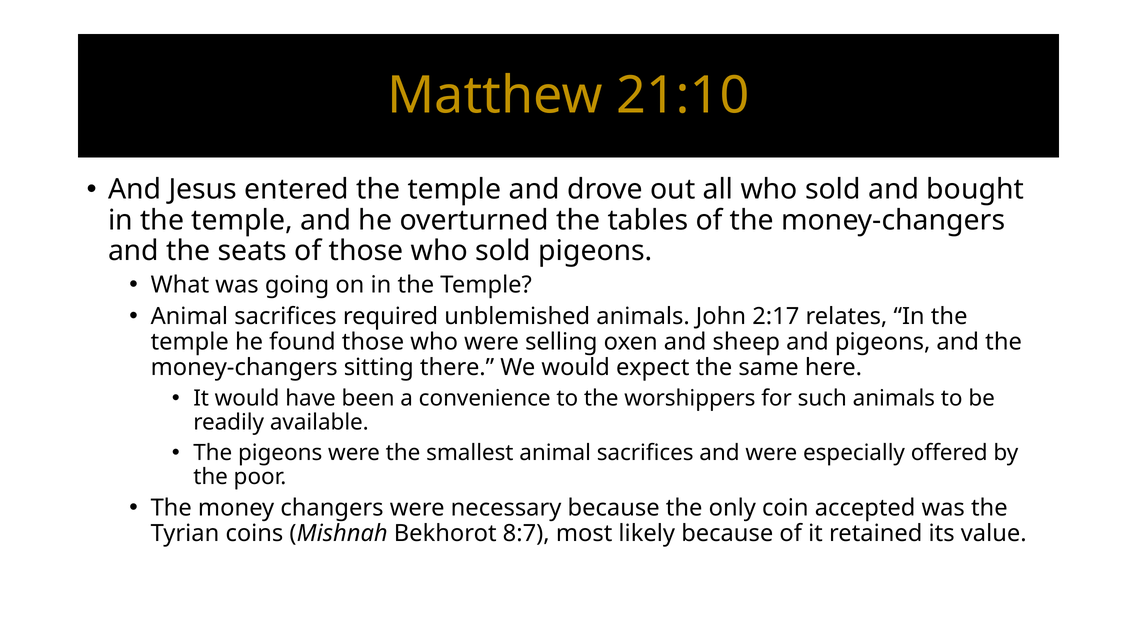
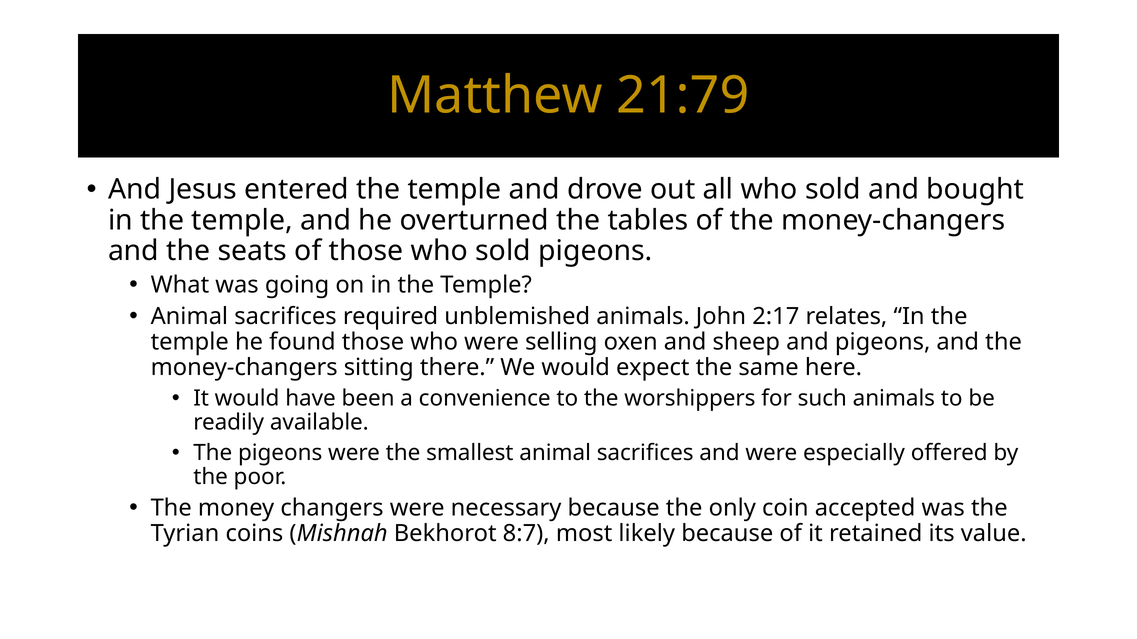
21:10: 21:10 -> 21:79 (683, 96)
